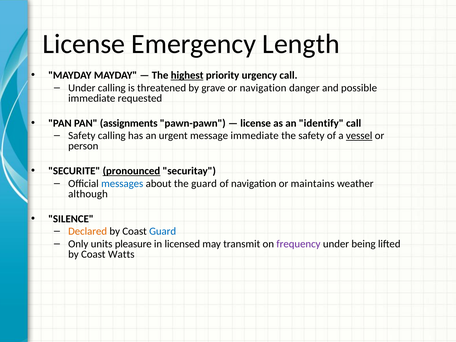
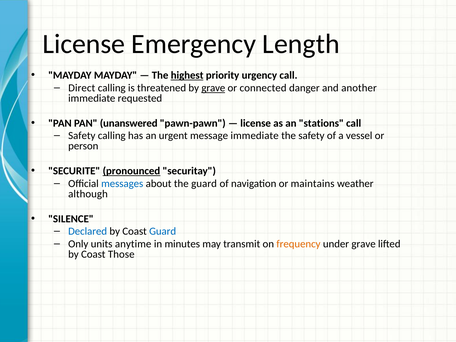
Under: Under -> Direct (82, 88)
grave underline: none -> present (213, 88)
or navigation: navigation -> connected (263, 88)
possible: possible -> another (359, 88)
assignments: assignments -> unanswered (129, 123)
identify: identify -> stations (321, 123)
vessel underline: present -> none (359, 136)
Declared colour: orange -> blue (88, 231)
pleasure: pleasure -> anytime (133, 244)
licensed: licensed -> minutes (182, 244)
frequency colour: purple -> orange (298, 244)
under being: being -> grave (364, 244)
Watts: Watts -> Those (121, 254)
